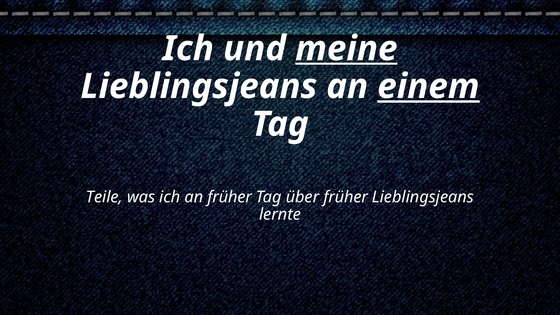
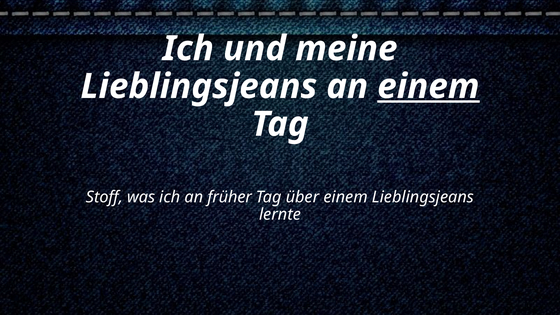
meine underline: present -> none (346, 49)
Teile: Teile -> Stoff (104, 197)
über früher: früher -> einem (346, 197)
